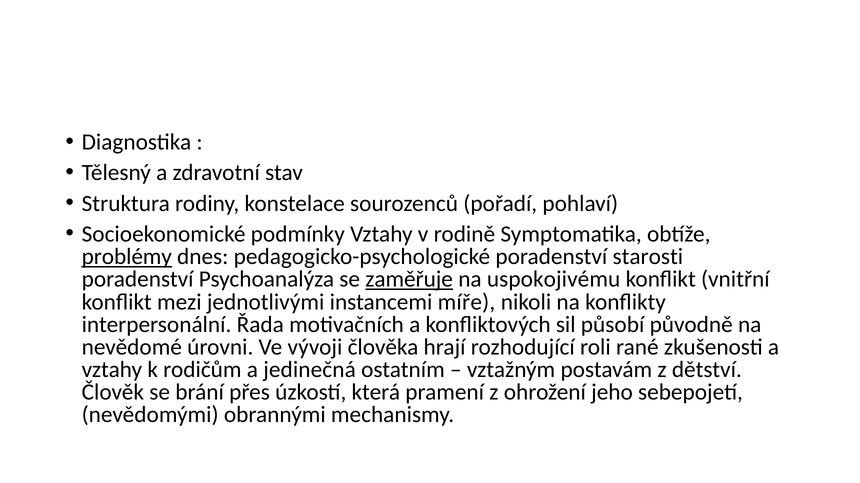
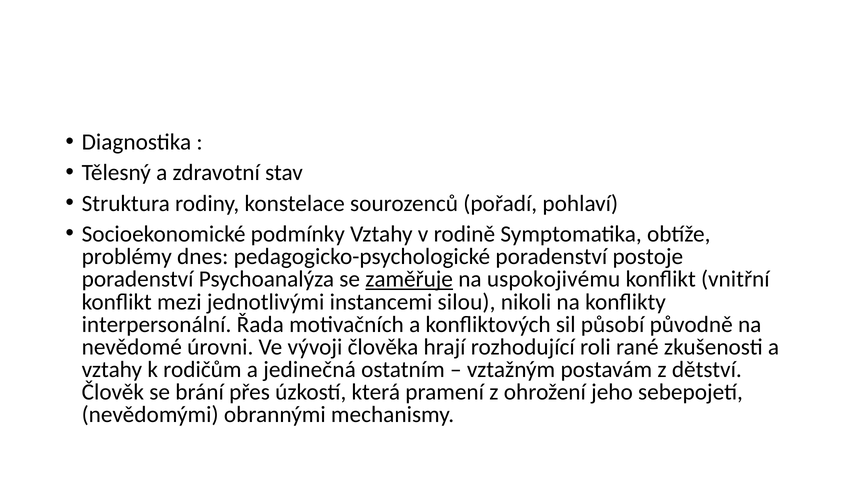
problémy underline: present -> none (127, 257)
starosti: starosti -> postoje (648, 257)
míře: míře -> silou (467, 302)
